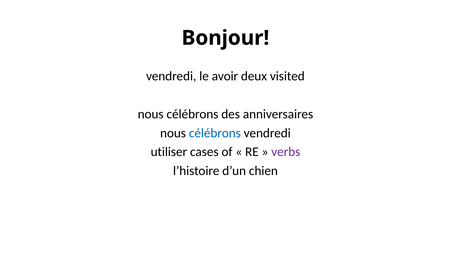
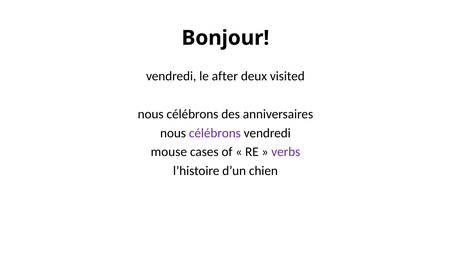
avoir: avoir -> after (225, 76)
célébrons colour: blue -> purple (215, 133)
utiliser: utiliser -> mouse (169, 152)
